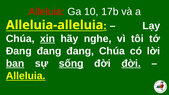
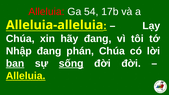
10: 10 -> 54 (91, 12)
xin underline: present -> none (48, 39)
hãy nghe: nghe -> đang (98, 39)
Đang: Đang -> Nhập (19, 51)
đang: đang -> phán (80, 51)
đời underline: present -> none (131, 63)
